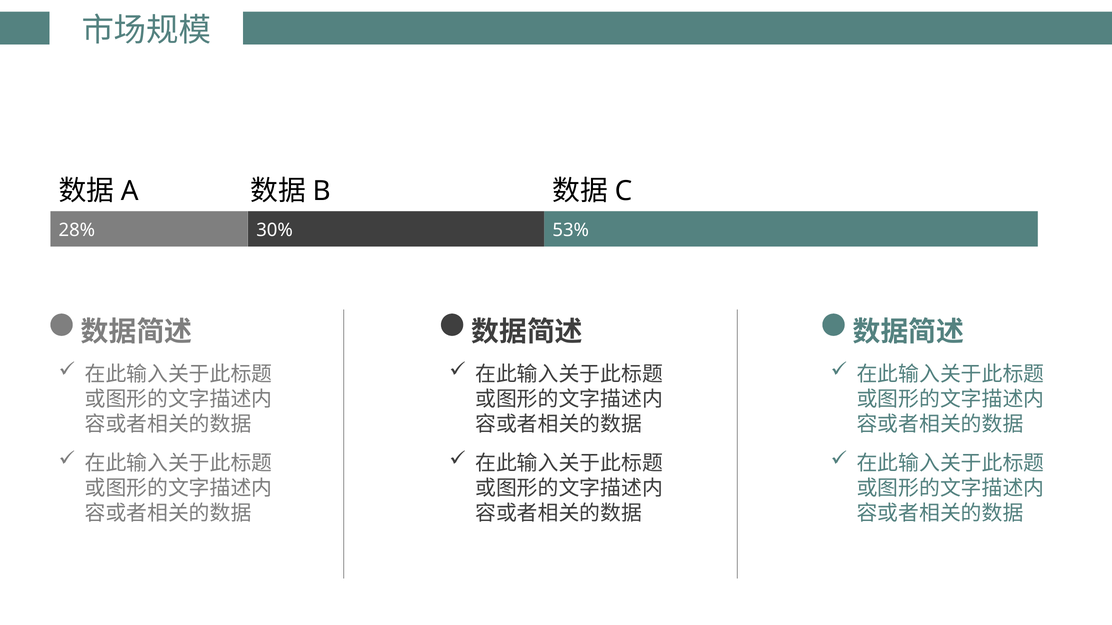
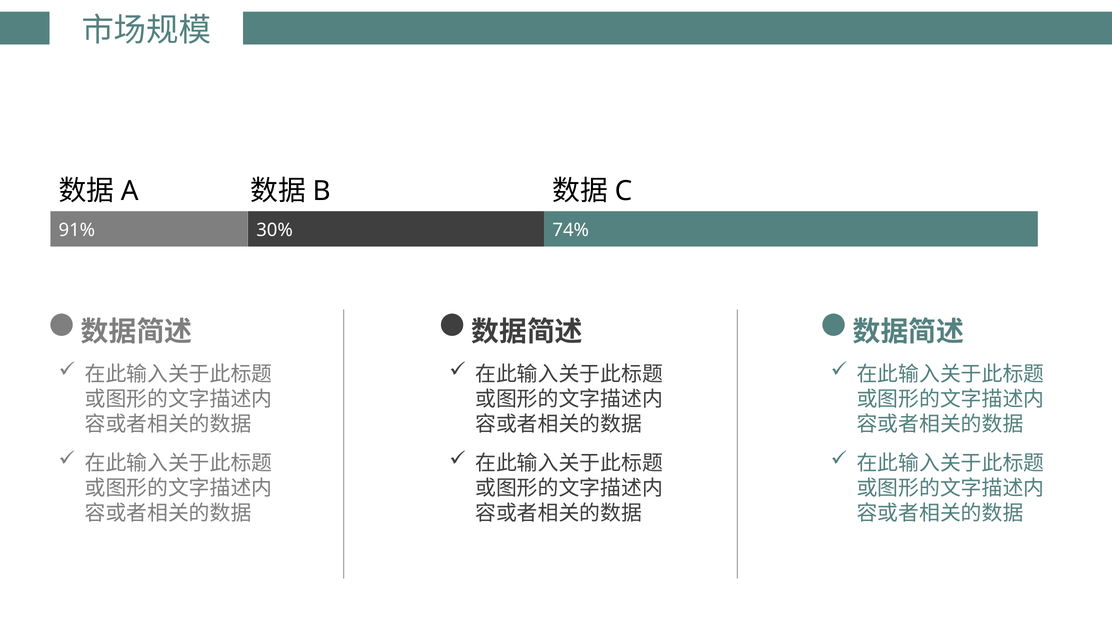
28%: 28% -> 91% (77, 230)
53%: 53% -> 74% (571, 230)
